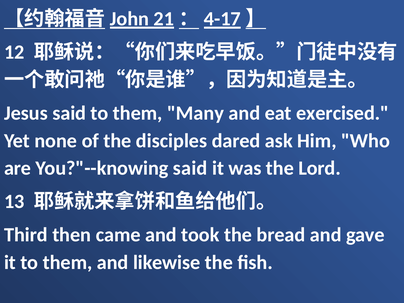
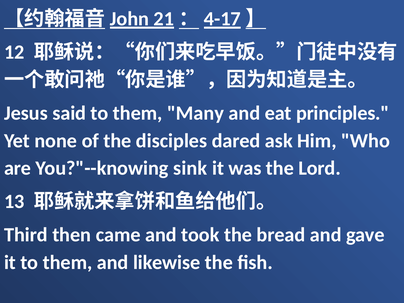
exercised: exercised -> principles (343, 113)
You?"--knowing said: said -> sink (190, 168)
